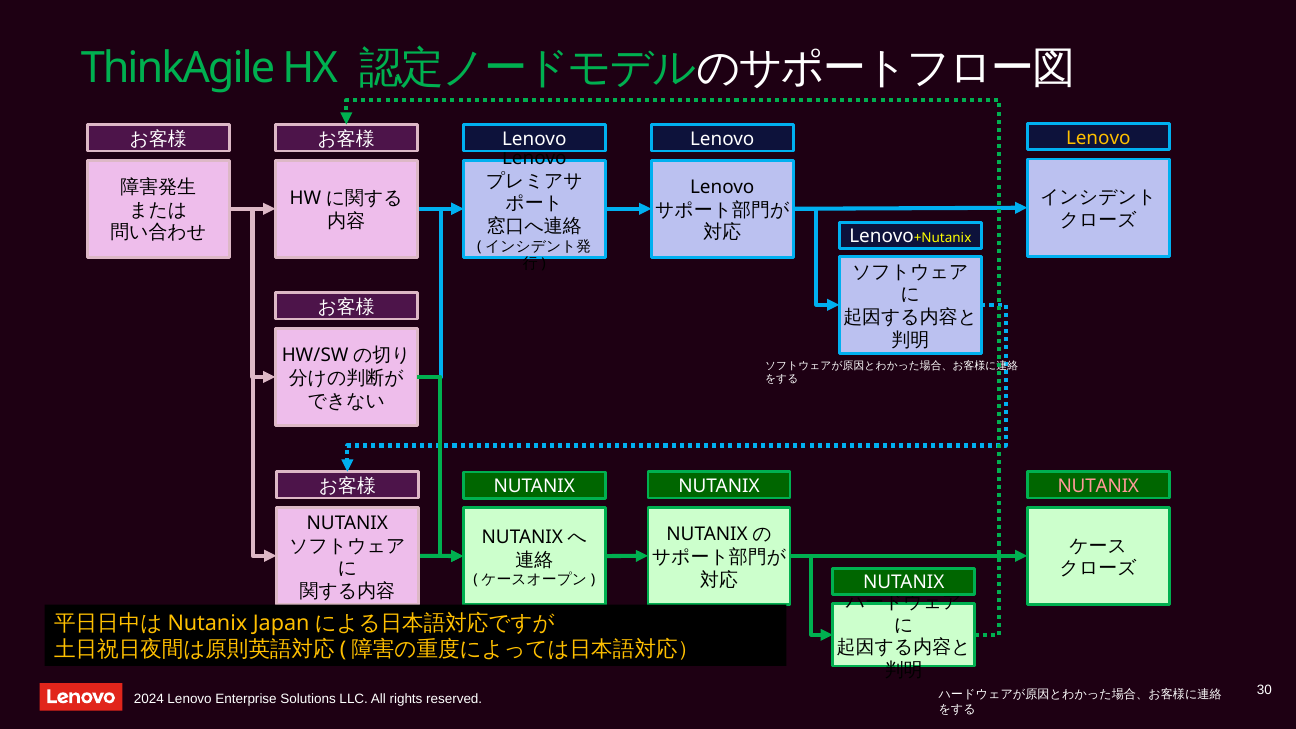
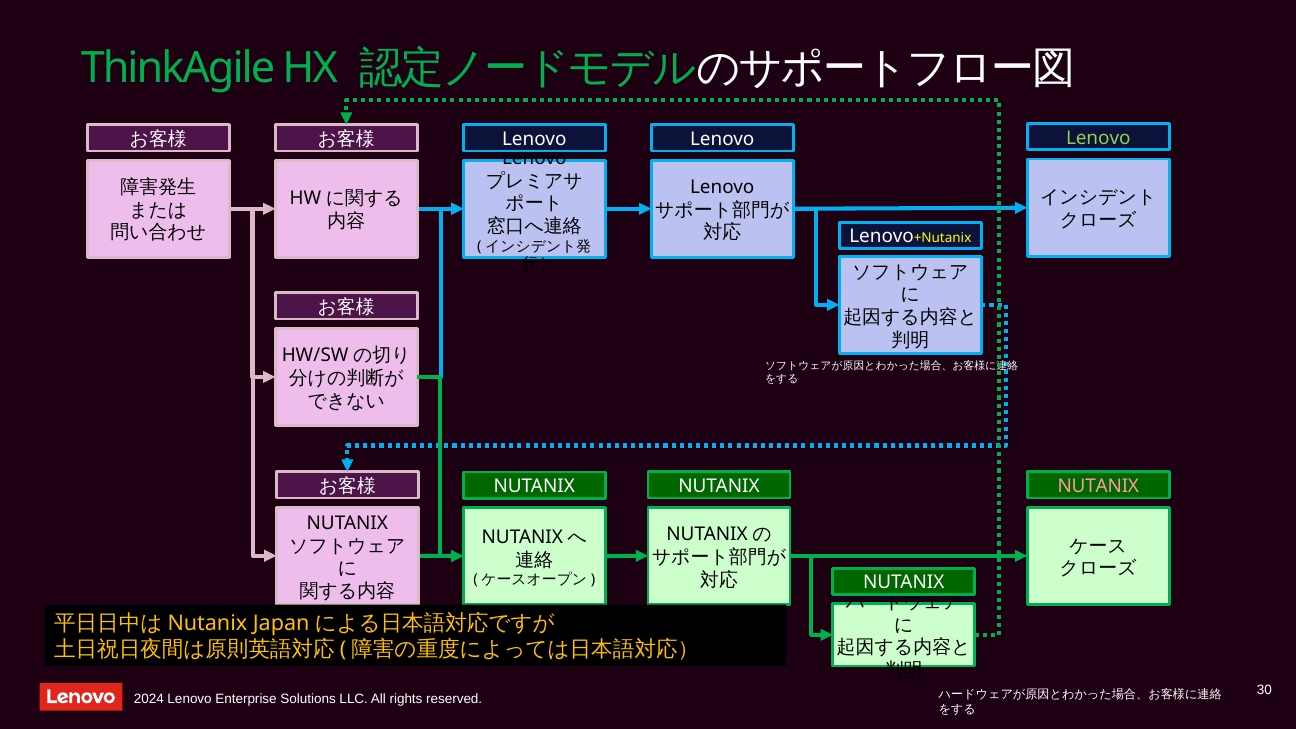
Lenovo colour: yellow -> light green (1098, 138)
